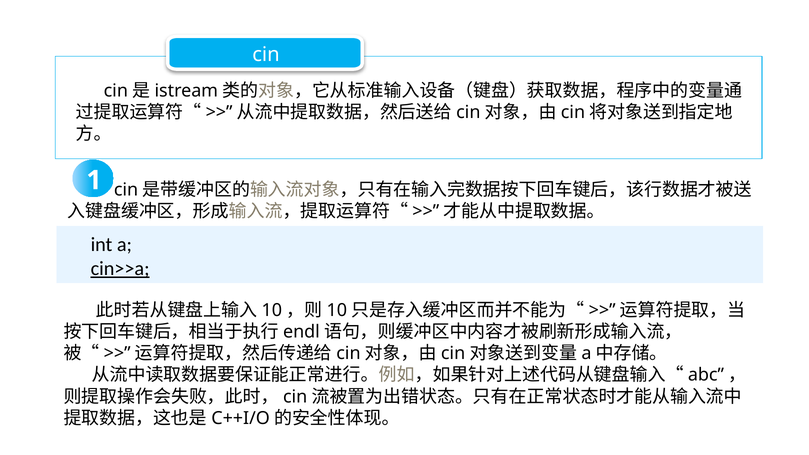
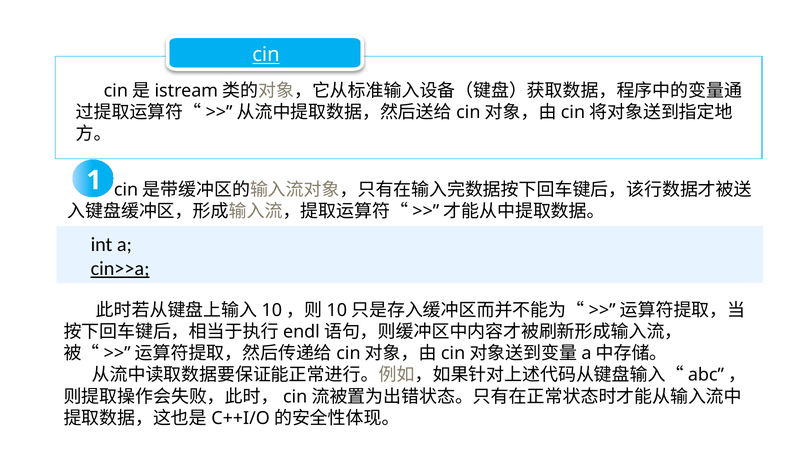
cin underline: none -> present (266, 55)
